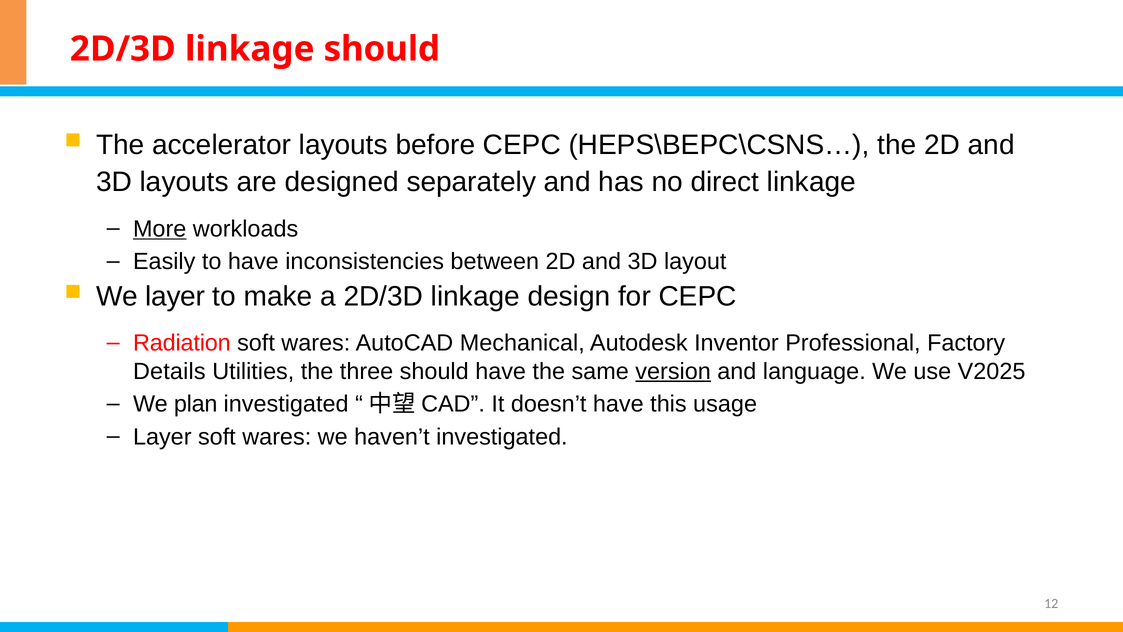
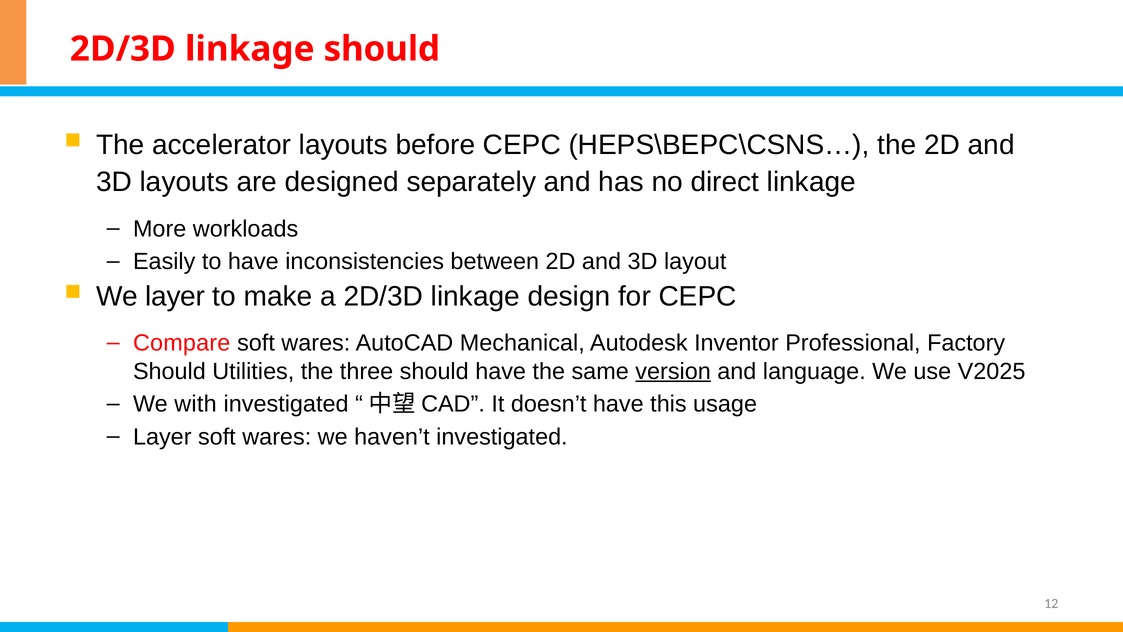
More underline: present -> none (160, 229)
Radiation: Radiation -> Compare (182, 343)
Details: Details -> Should (169, 371)
plan: plan -> with (195, 404)
